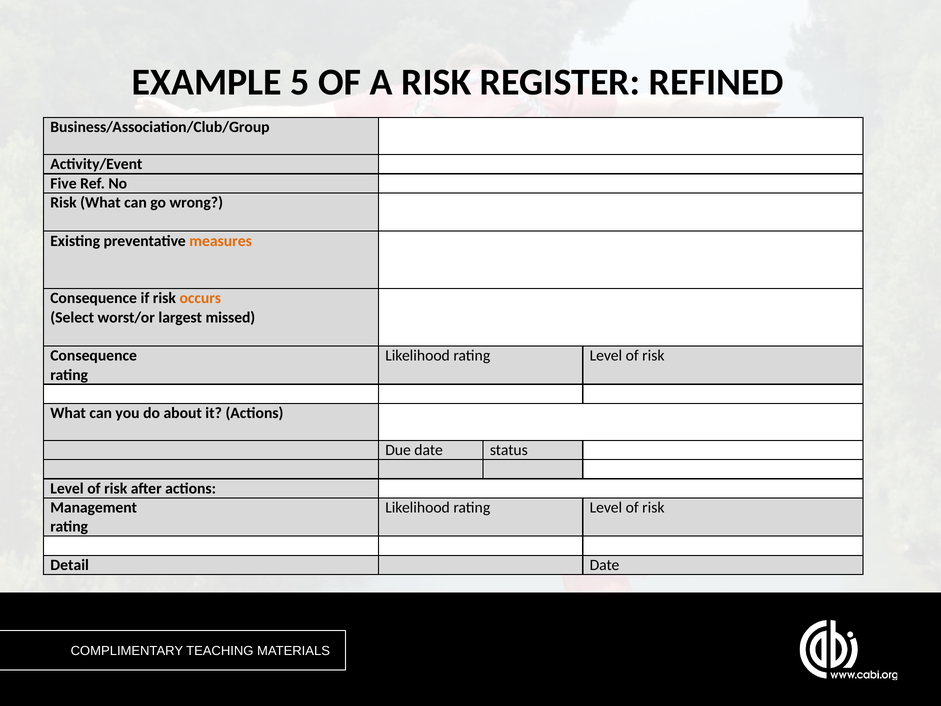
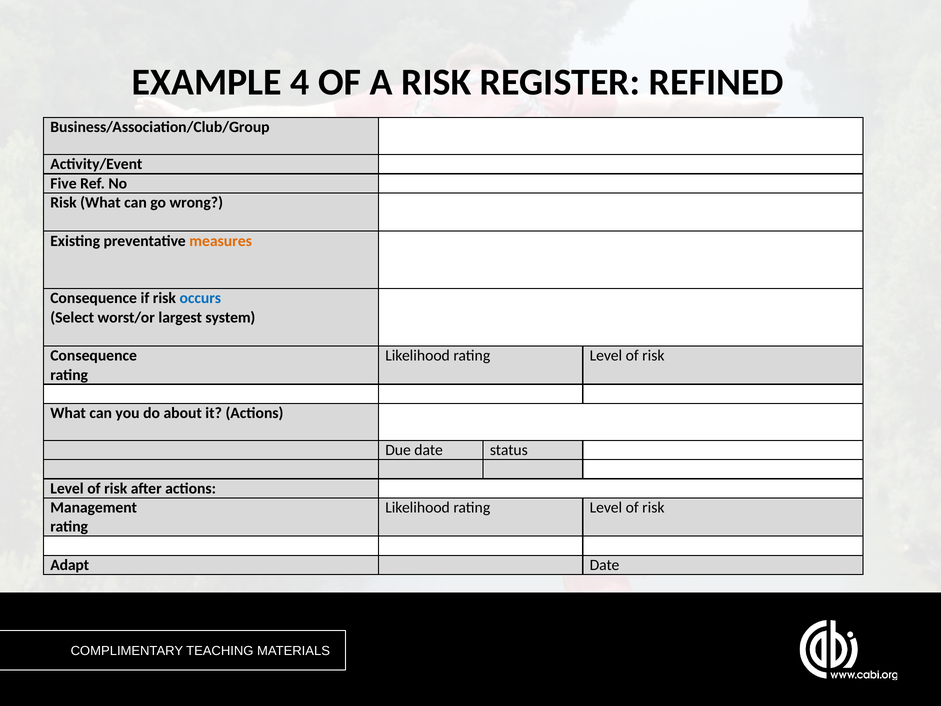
5: 5 -> 4 (300, 82)
occurs colour: orange -> blue (200, 298)
missed: missed -> system (230, 317)
Detail: Detail -> Adapt (70, 565)
